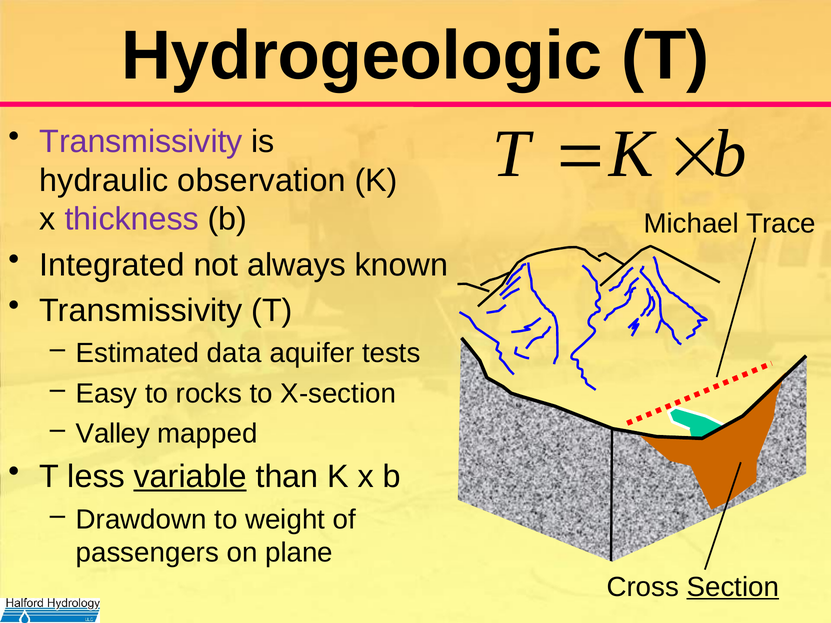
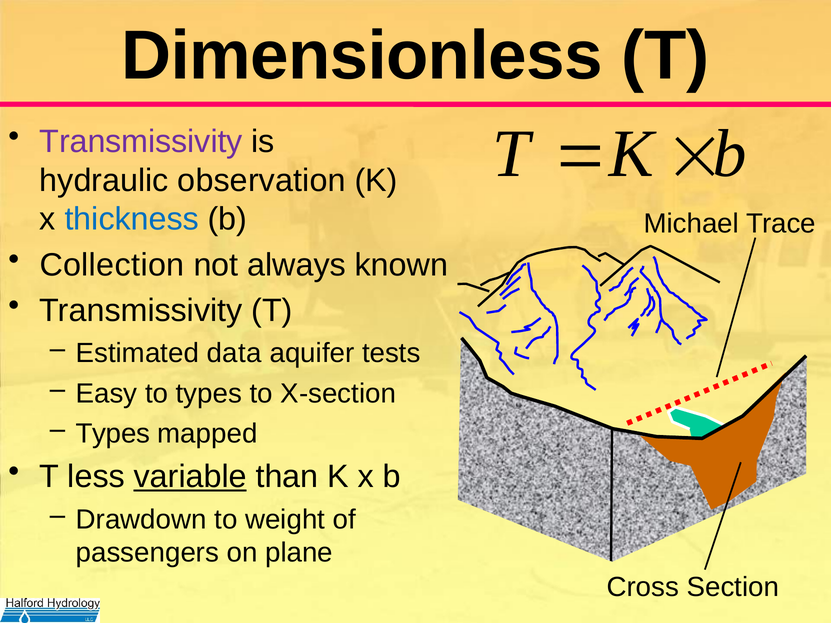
Hydrogeologic: Hydrogeologic -> Dimensionless (362, 56)
thickness colour: purple -> blue (132, 219)
Integrated: Integrated -> Collection (112, 265)
to rocks: rocks -> types (209, 394)
Valley: Valley -> Types (113, 434)
Section underline: present -> none (733, 587)
